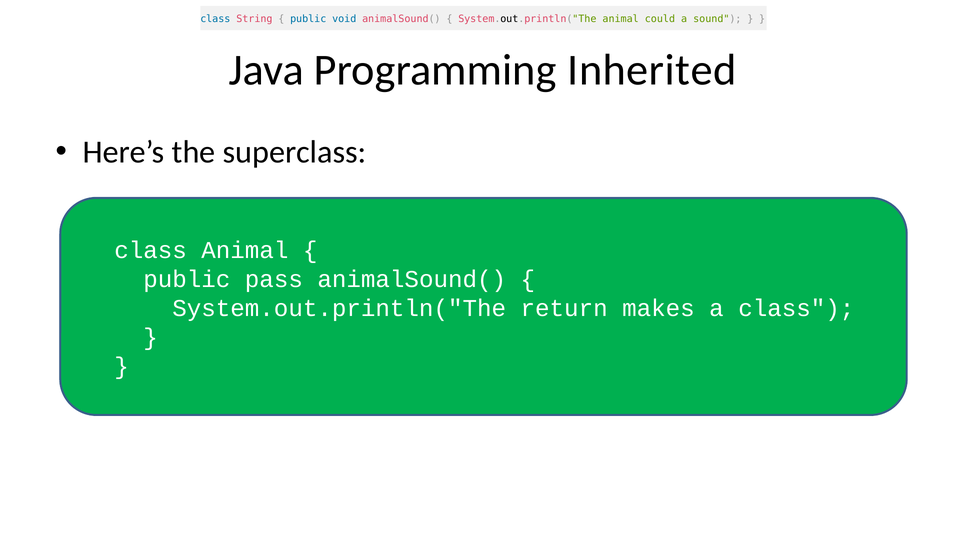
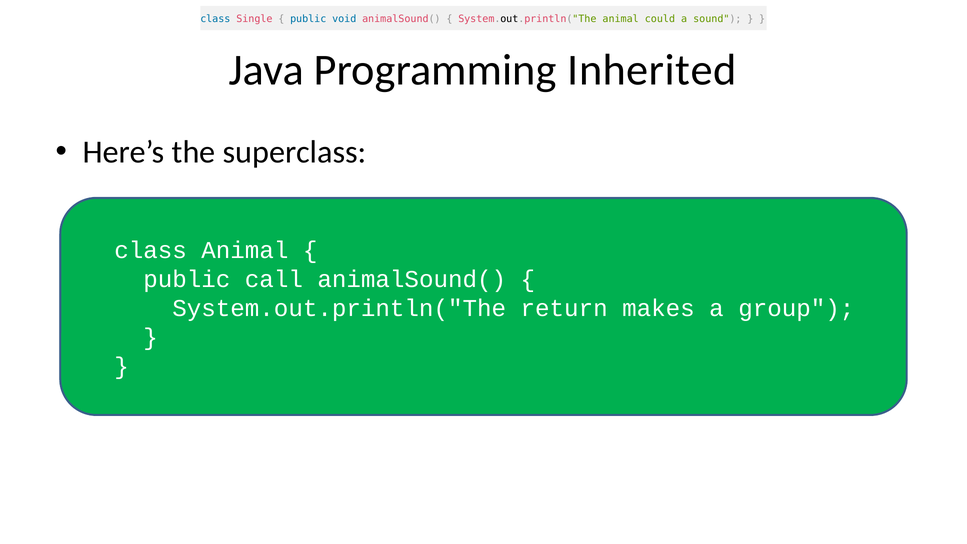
String: String -> Single (254, 19)
pass: pass -> call (274, 279)
a class: class -> group (796, 308)
